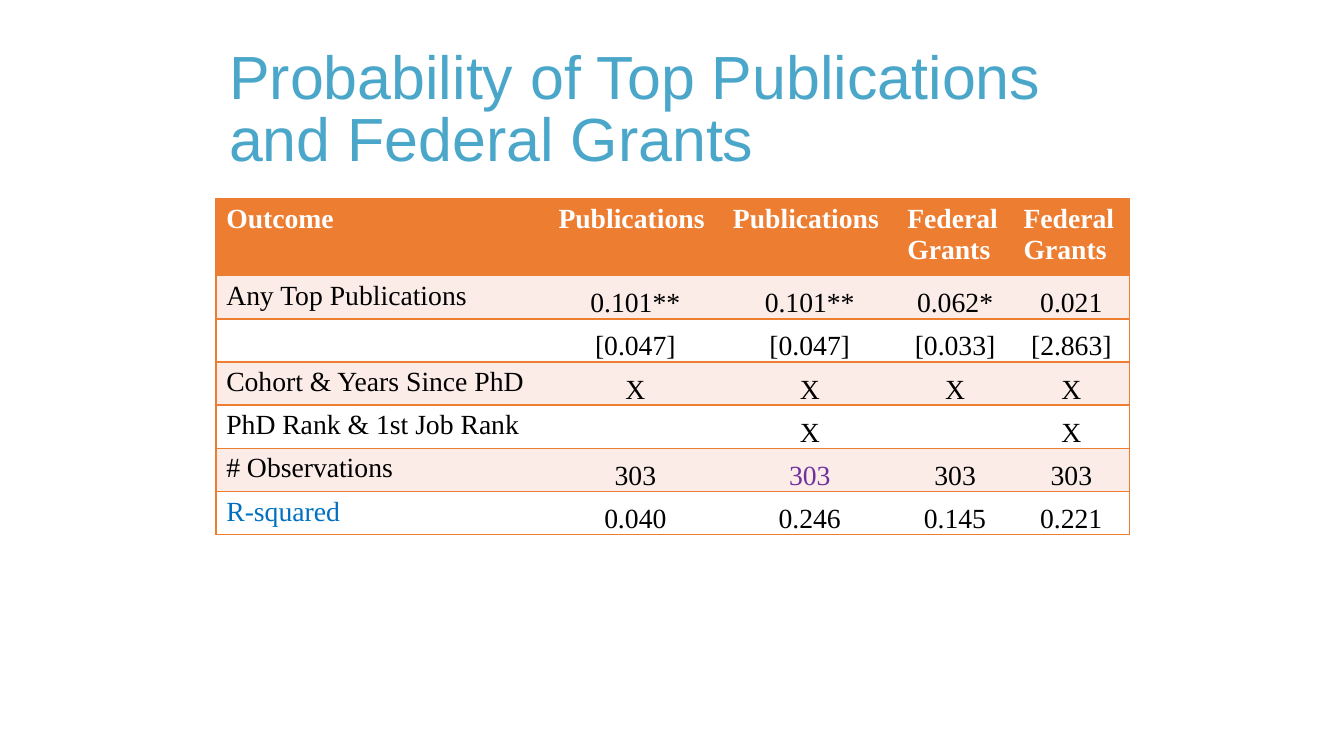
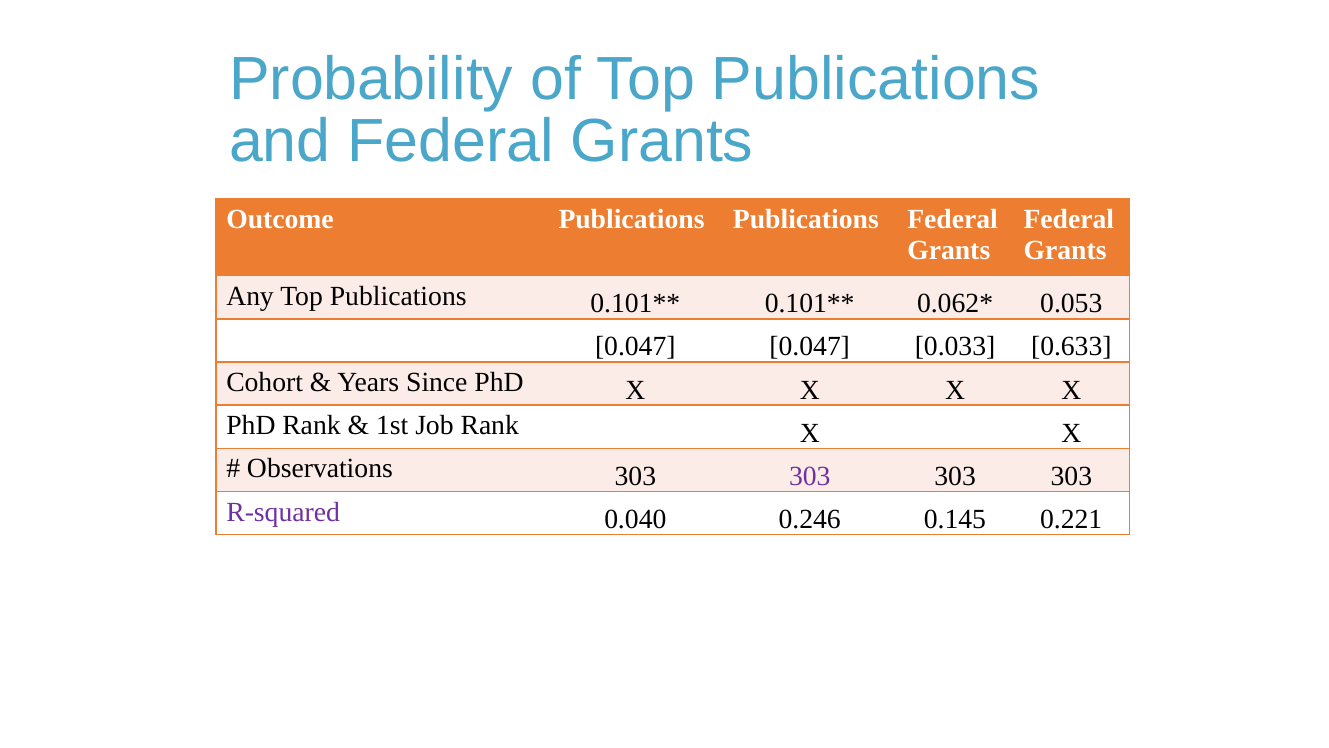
0.021: 0.021 -> 0.053 (1071, 303)
2.863: 2.863 -> 0.633 (1071, 347)
R-squared colour: blue -> purple (283, 512)
